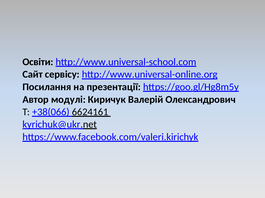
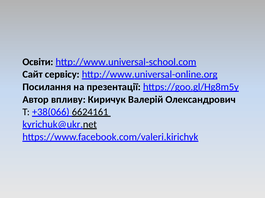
модулі: модулі -> впливу (68, 100)
